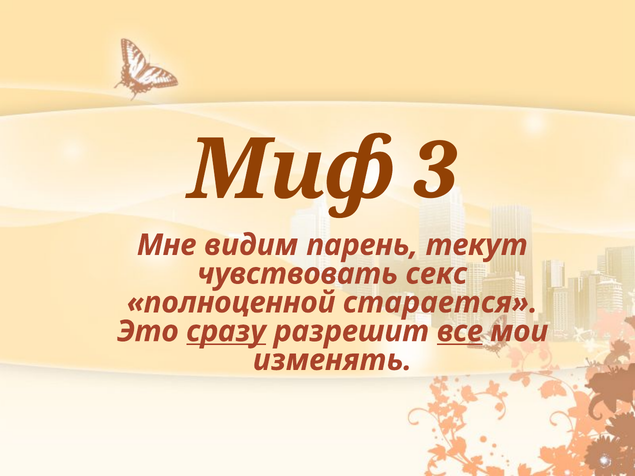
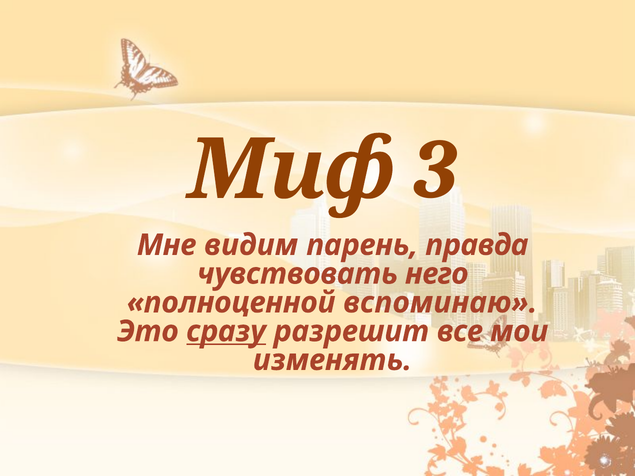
текут: текут -> правда (477, 245)
секс: секс -> него (437, 274)
старается: старается -> вспоминаю (440, 303)
все underline: present -> none (460, 332)
